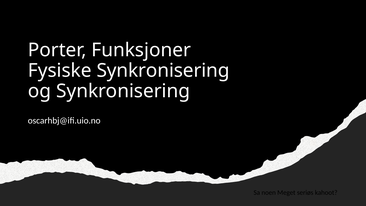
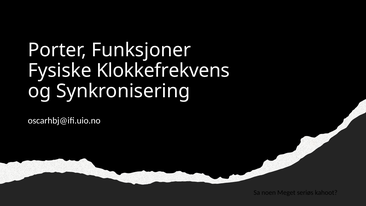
Fysiske Synkronisering: Synkronisering -> Klokkefrekvens (163, 71)
